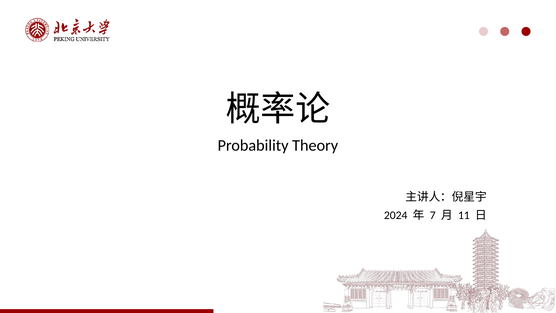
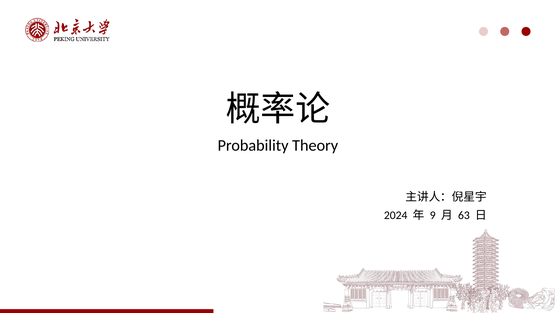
7: 7 -> 9 (433, 215)
11: 11 -> 63 (464, 215)
